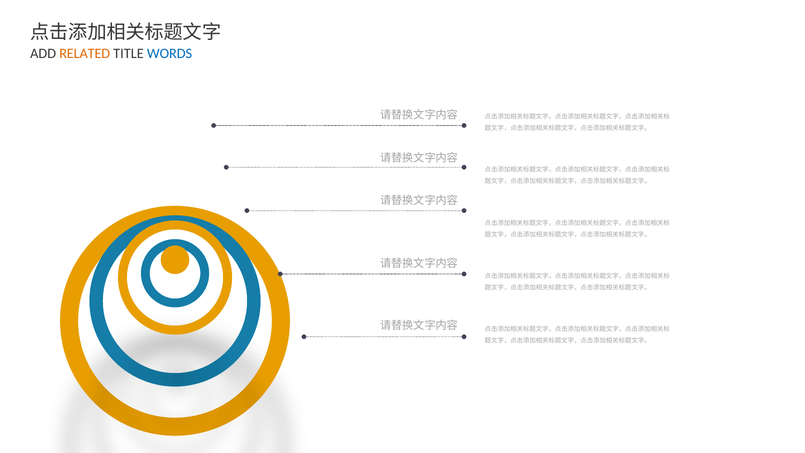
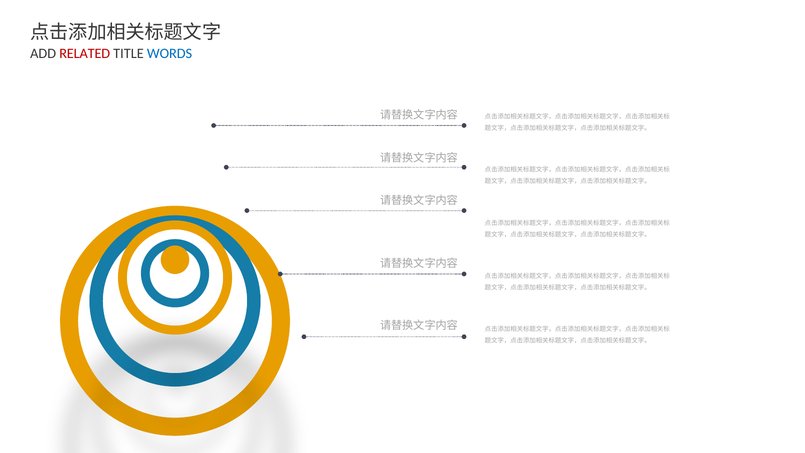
RELATED colour: orange -> red (85, 54)
